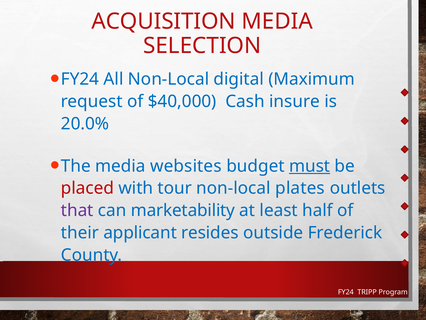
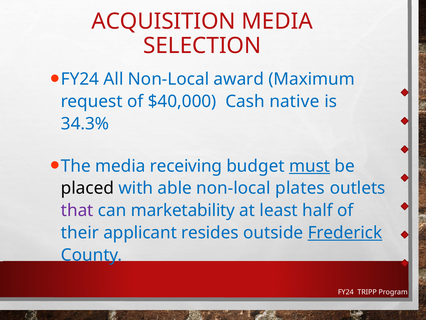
digital: digital -> award (239, 79)
insure: insure -> native (294, 101)
20.0%: 20.0% -> 34.3% (85, 124)
websites: websites -> receiving (186, 166)
placed colour: red -> black (87, 188)
tour: tour -> able (175, 188)
Frederick underline: none -> present (345, 232)
